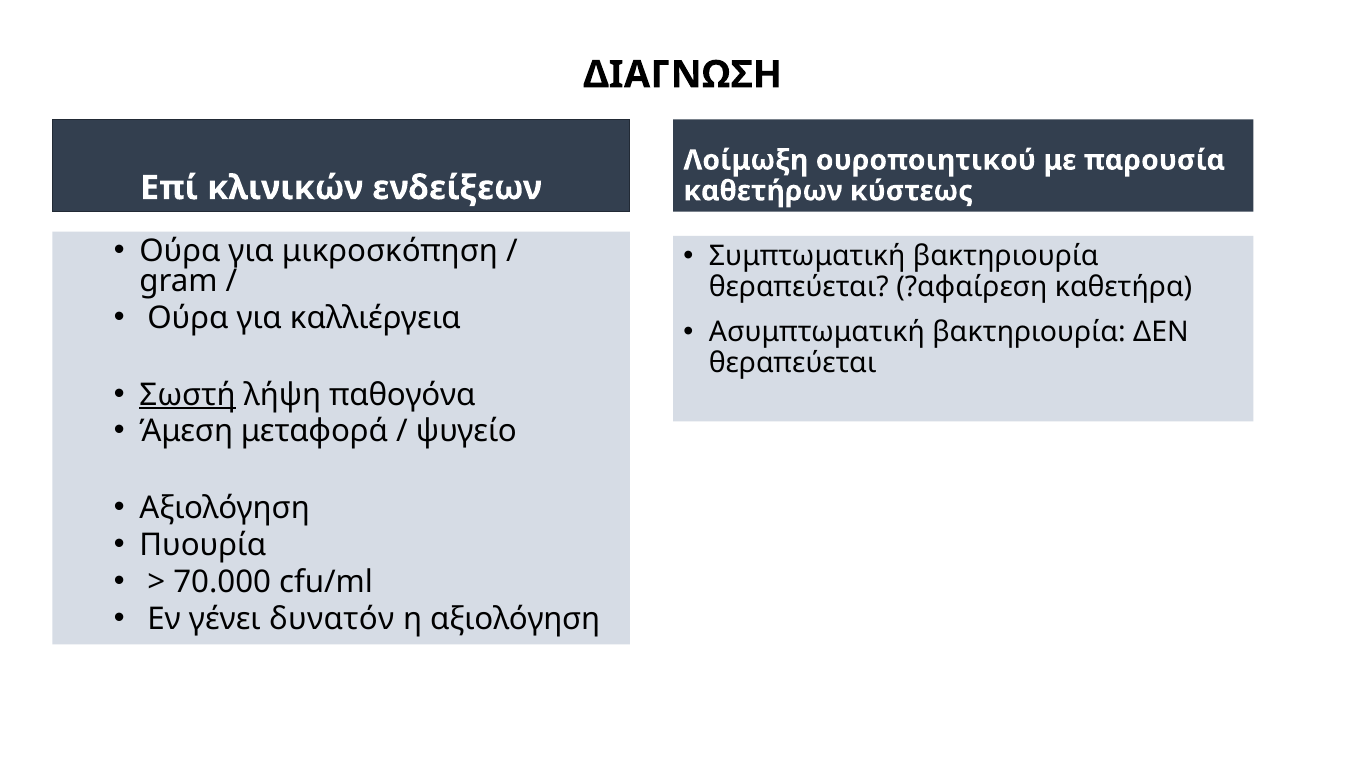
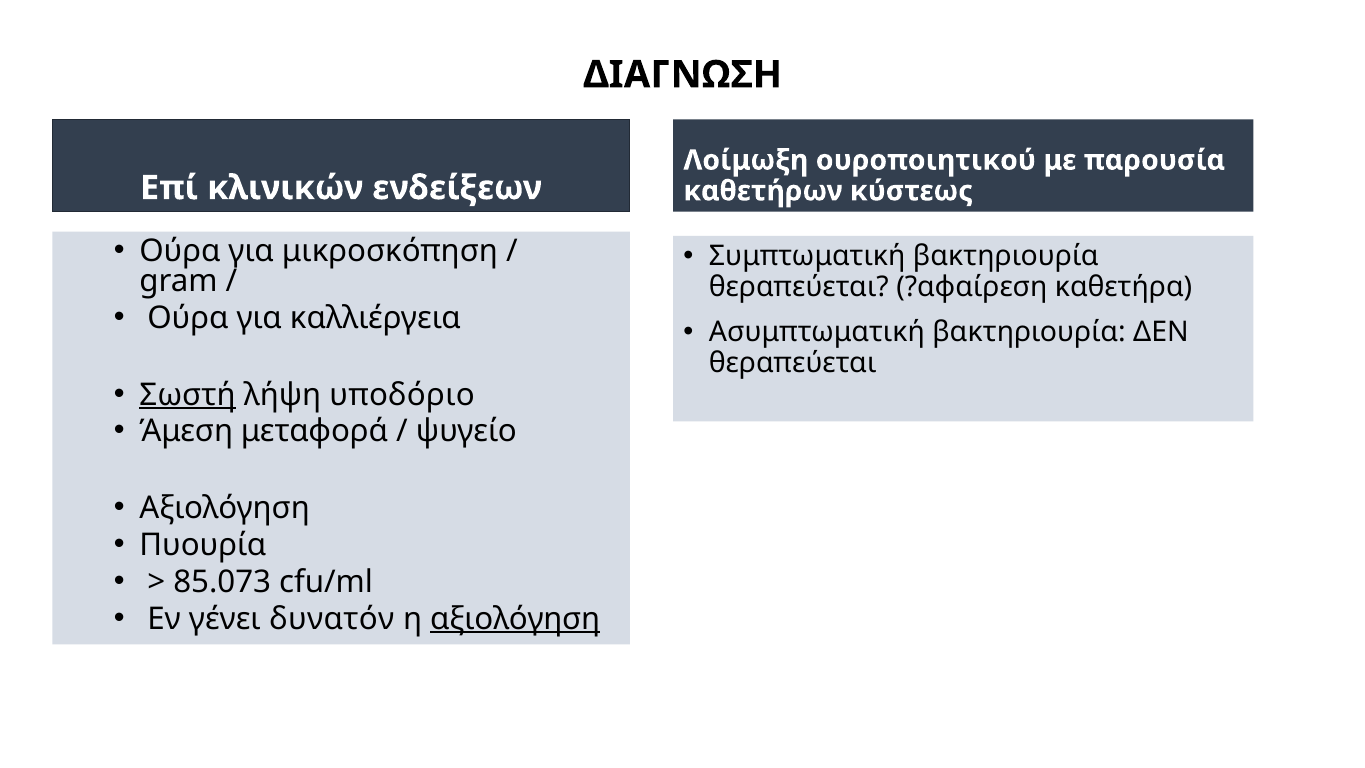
παθογόνα: παθογόνα -> υποδόριο (402, 395)
70.000: 70.000 -> 85.073 (222, 582)
αξιολόγηση underline: none -> present (515, 619)
